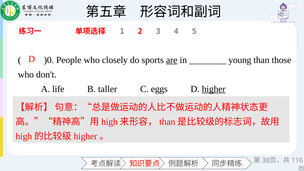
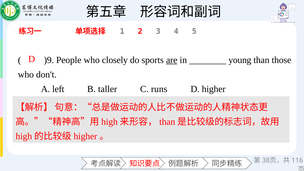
)0: )0 -> )9 (49, 60)
life: life -> left (58, 89)
eggs: eggs -> runs (159, 89)
higher underline: present -> none (214, 89)
